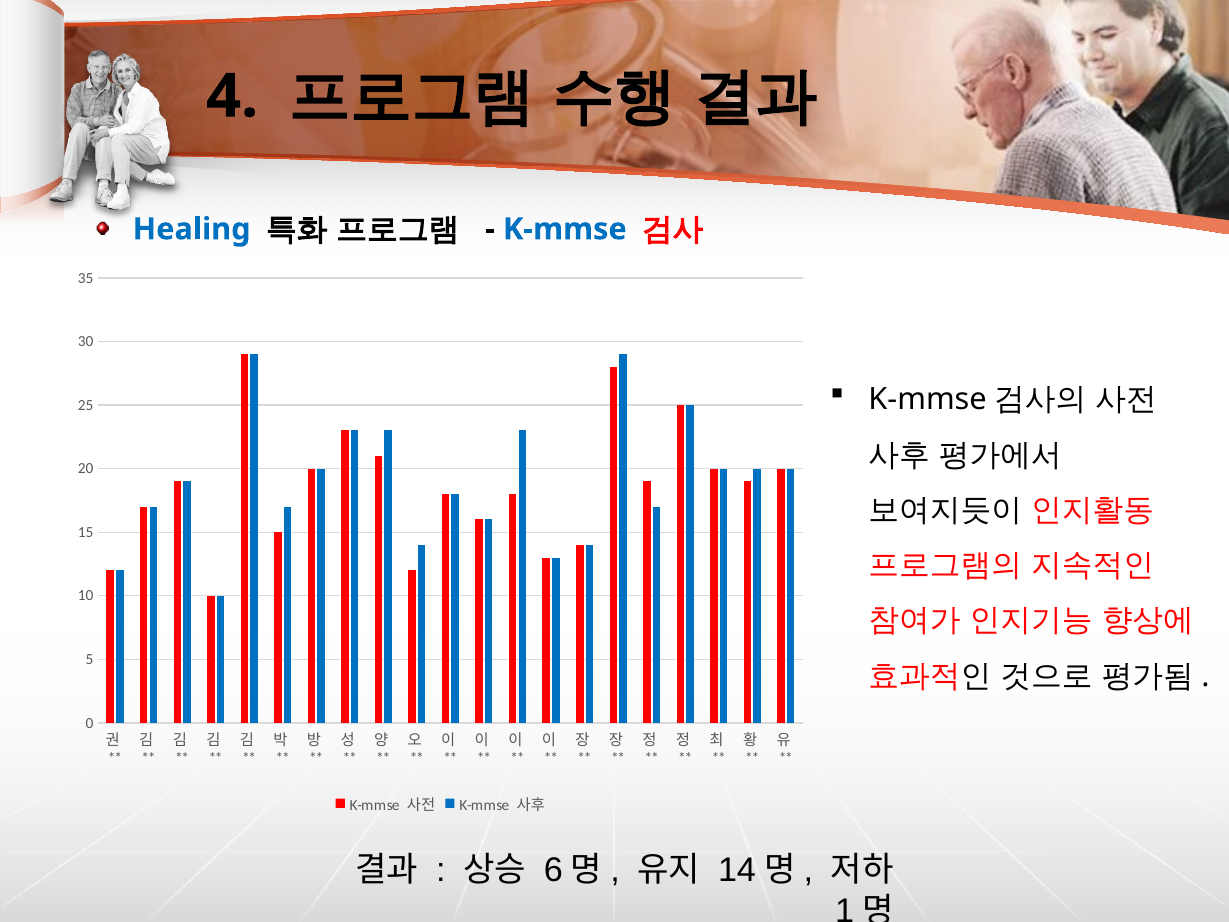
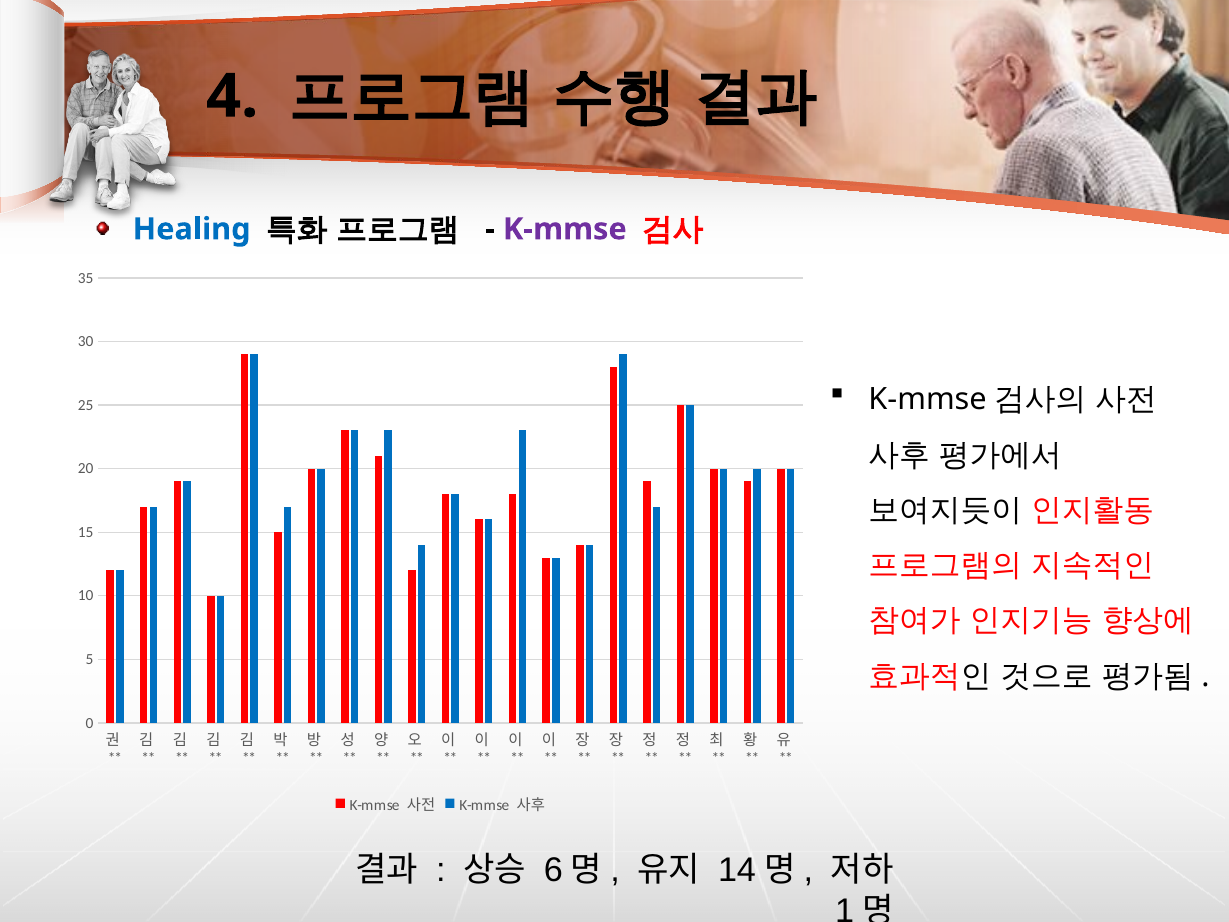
K-mmse colour: blue -> purple (565, 229)
